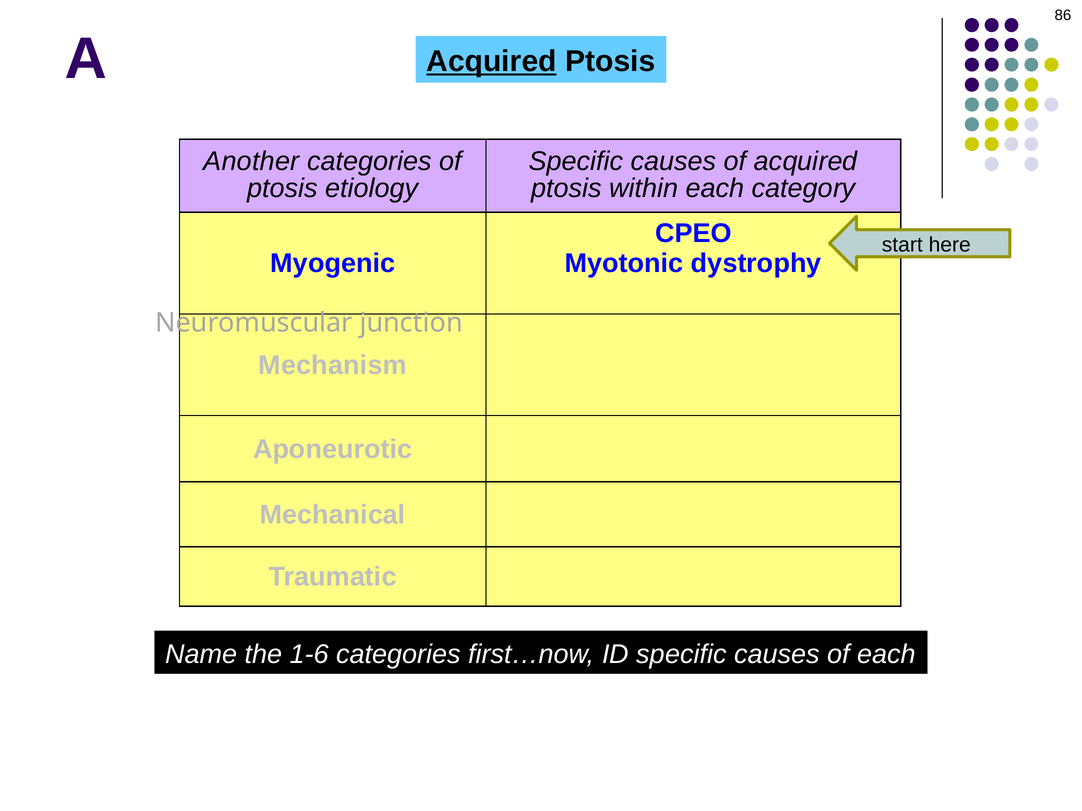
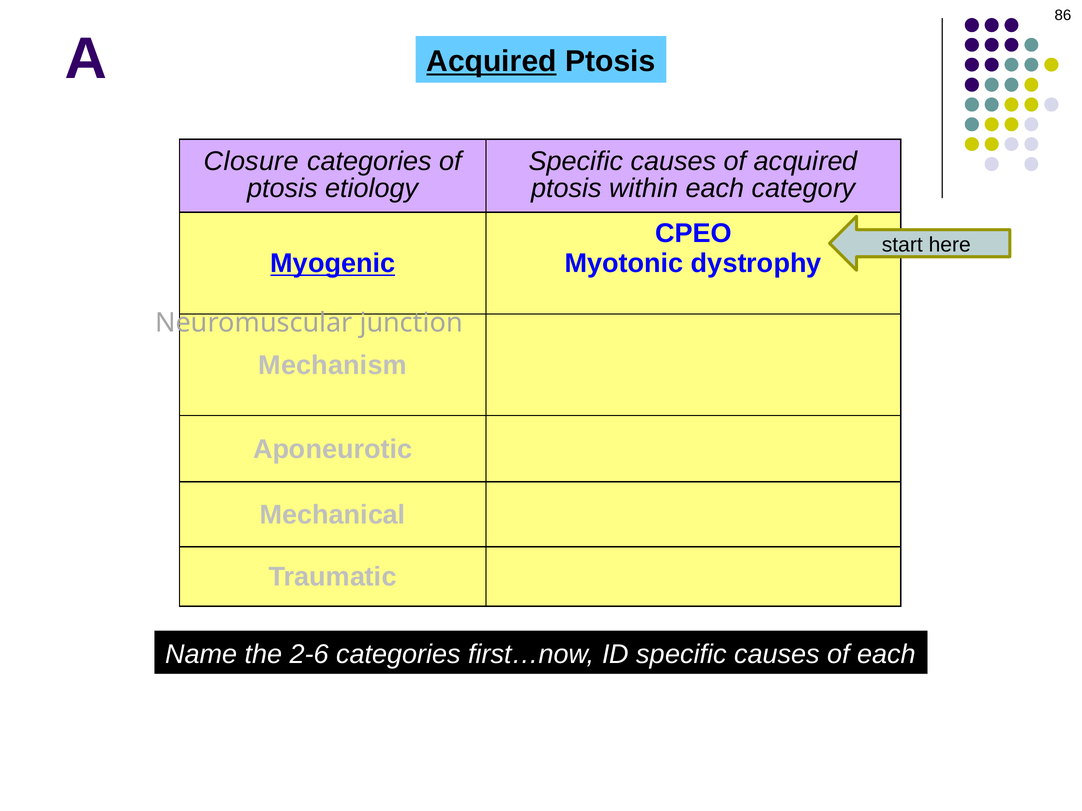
Another: Another -> Closure (251, 161)
Myogenic underline: none -> present (333, 264)
1-6: 1-6 -> 2-6 (309, 655)
